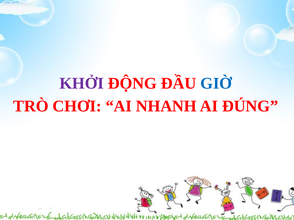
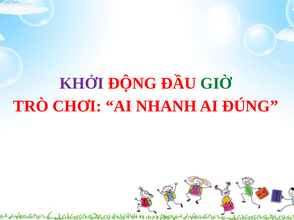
GIỜ colour: blue -> green (216, 83)
